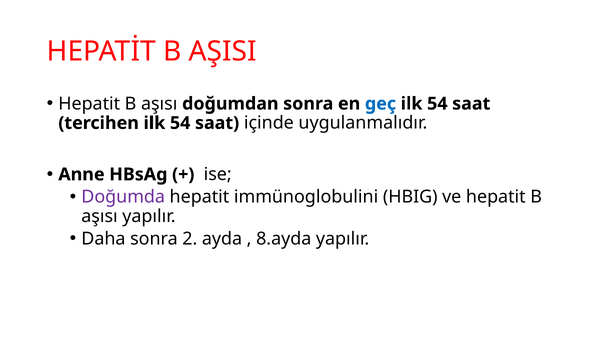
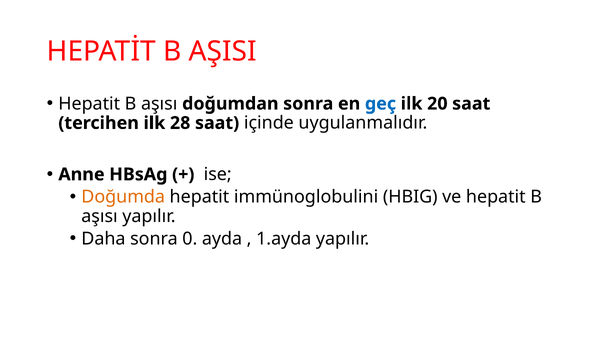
54: 54 -> 20 (437, 104)
tercihen ilk 54: 54 -> 28 (180, 123)
Doğumda colour: purple -> orange (123, 197)
2: 2 -> 0 (190, 239)
8.ayda: 8.ayda -> 1.ayda (284, 239)
